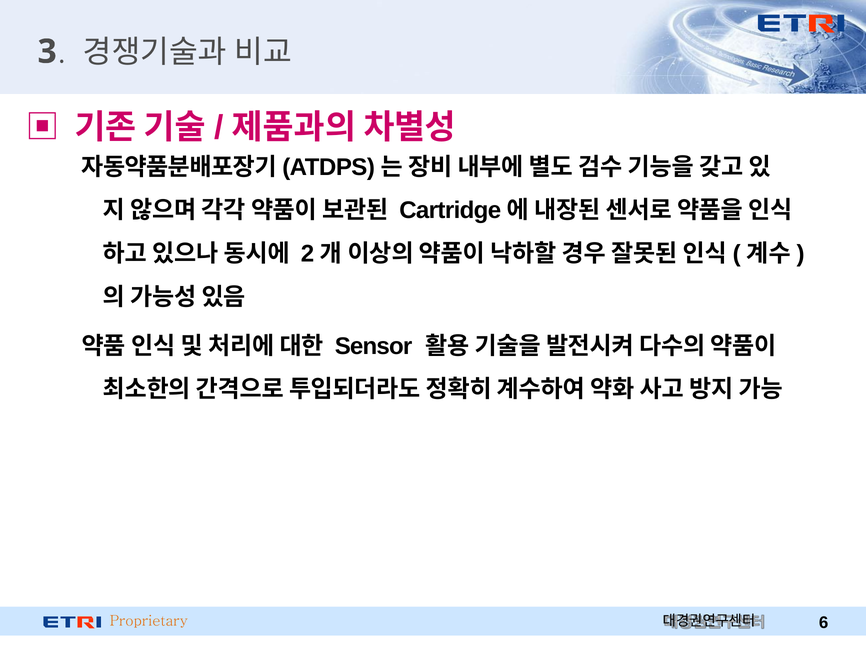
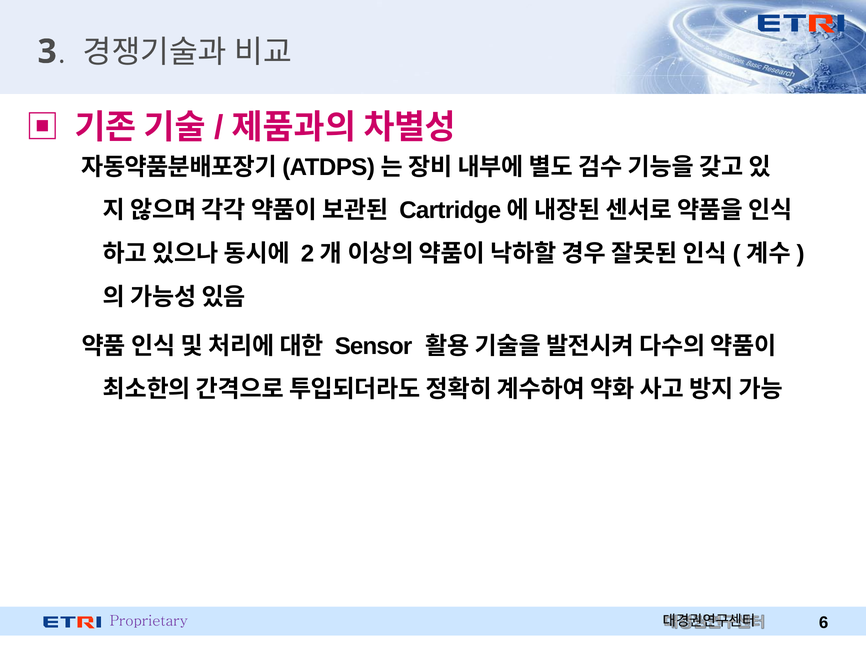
Proprietary colour: orange -> purple (149, 621)
